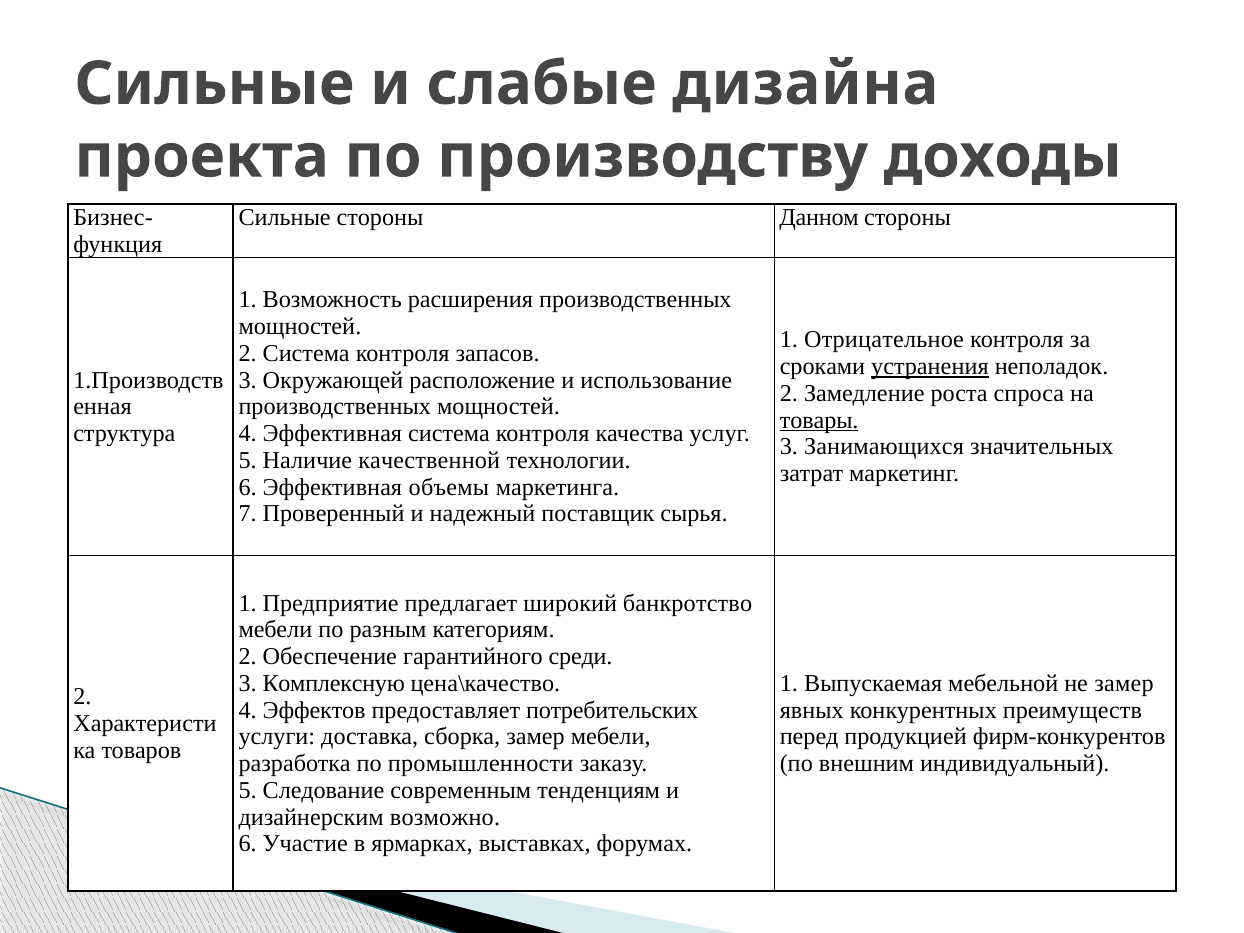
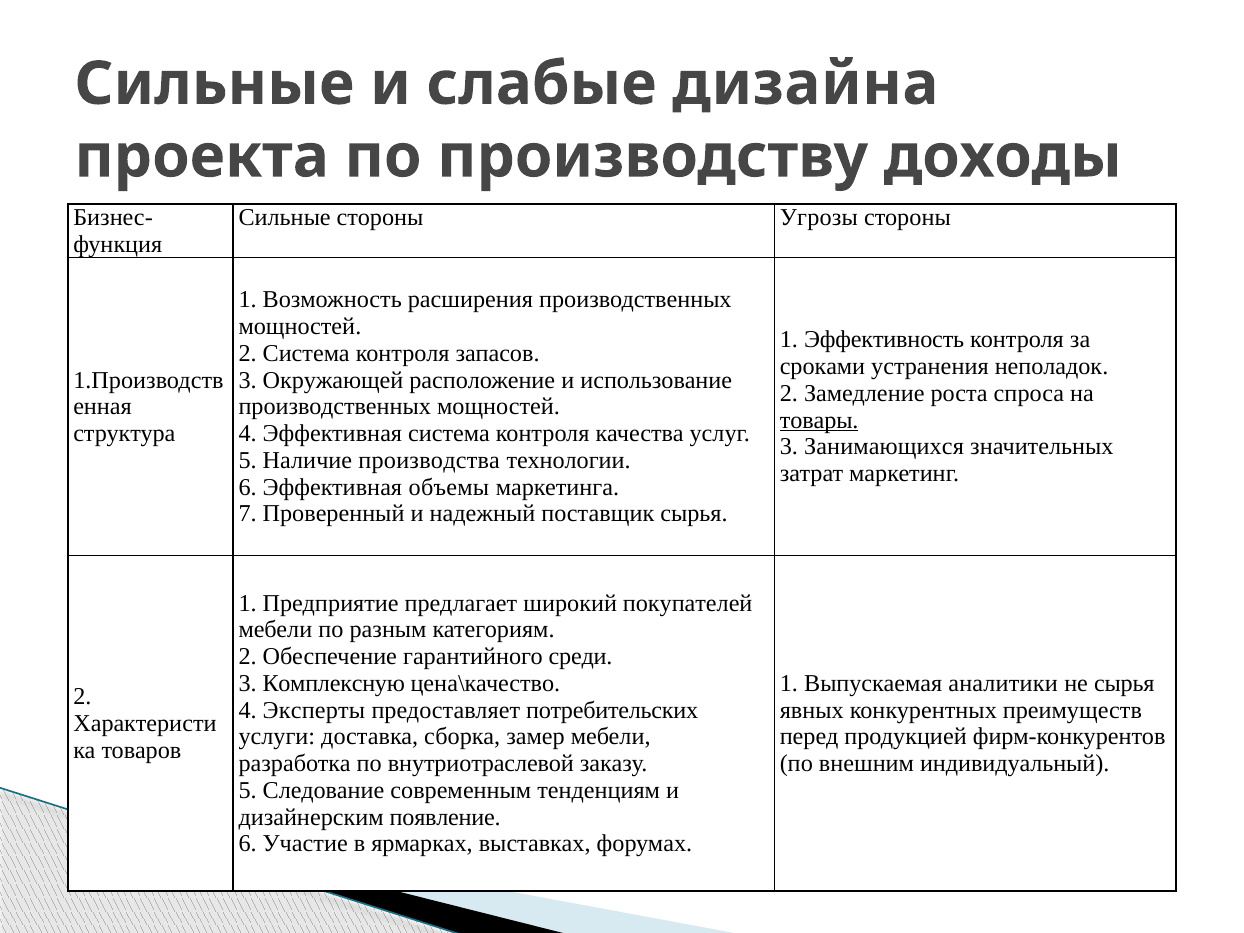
Данном: Данном -> Угрозы (819, 218)
Отрицательное: Отрицательное -> Эффективность (884, 340)
устранения underline: present -> none (930, 367)
качественной: качественной -> производства (429, 460)
банкротство: банкротство -> покупателей (688, 603)
мебельной: мебельной -> аналитики (1003, 683)
не замер: замер -> сырья (1124, 683)
Эффектов: Эффектов -> Эксперты (314, 710)
промышленности: промышленности -> внутриотраслевой (481, 764)
возможно: возможно -> появление (445, 817)
